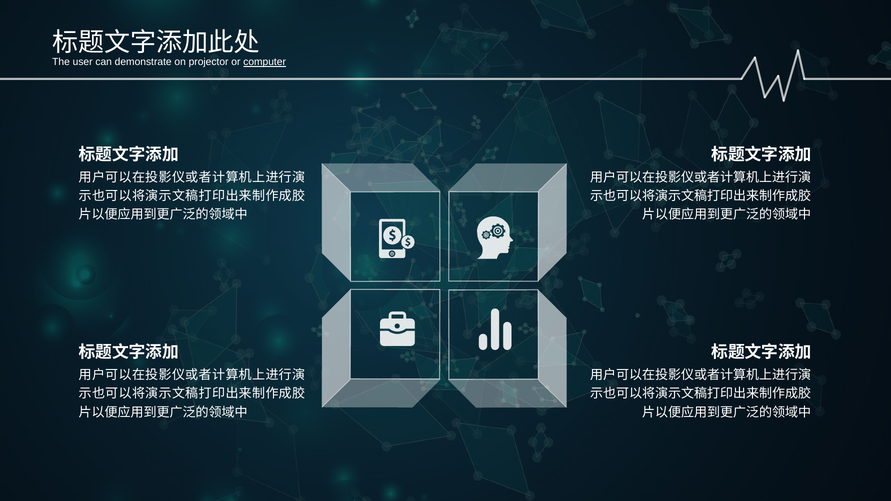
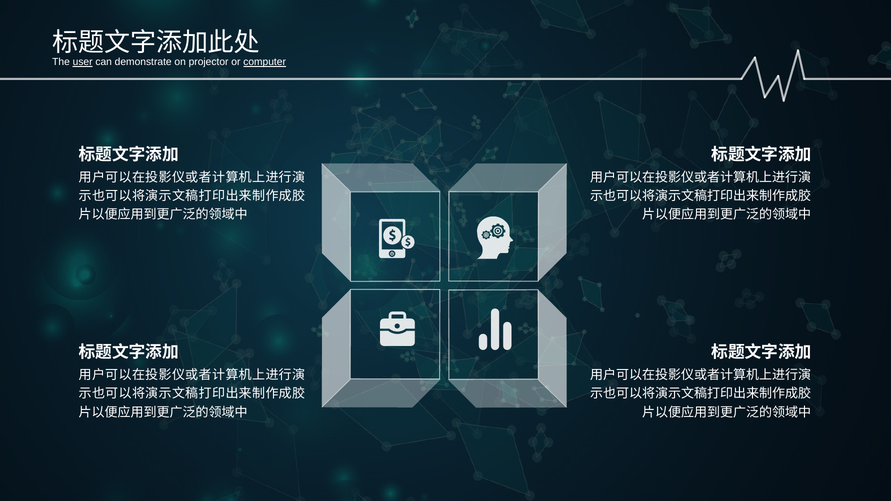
user underline: none -> present (83, 62)
